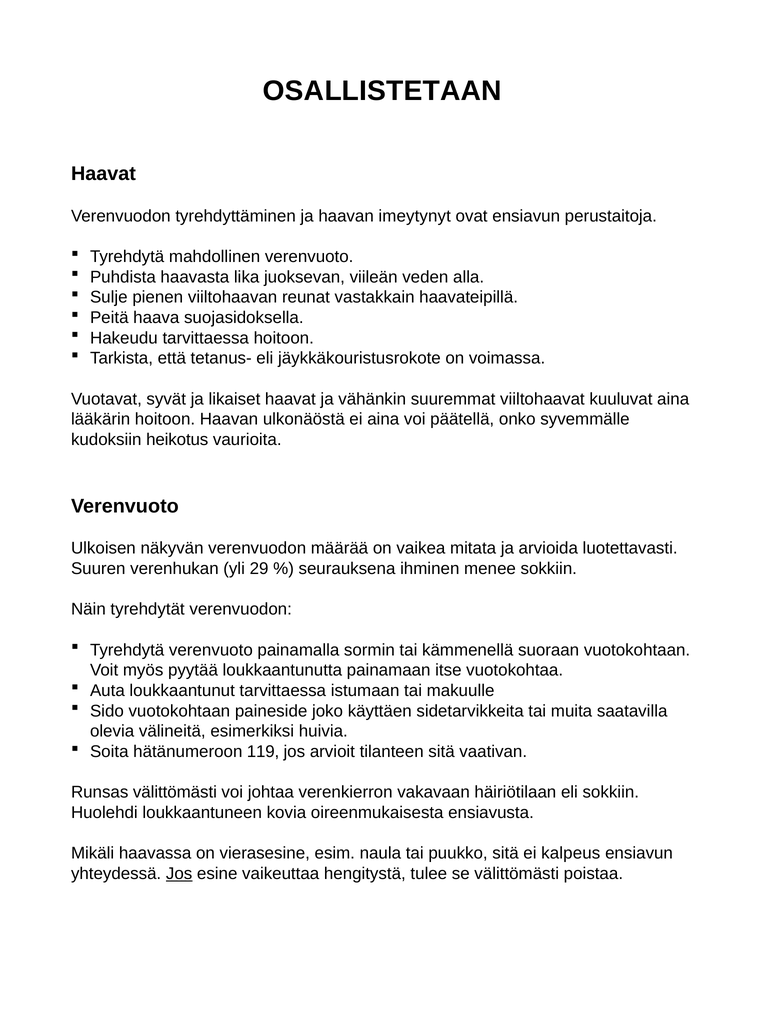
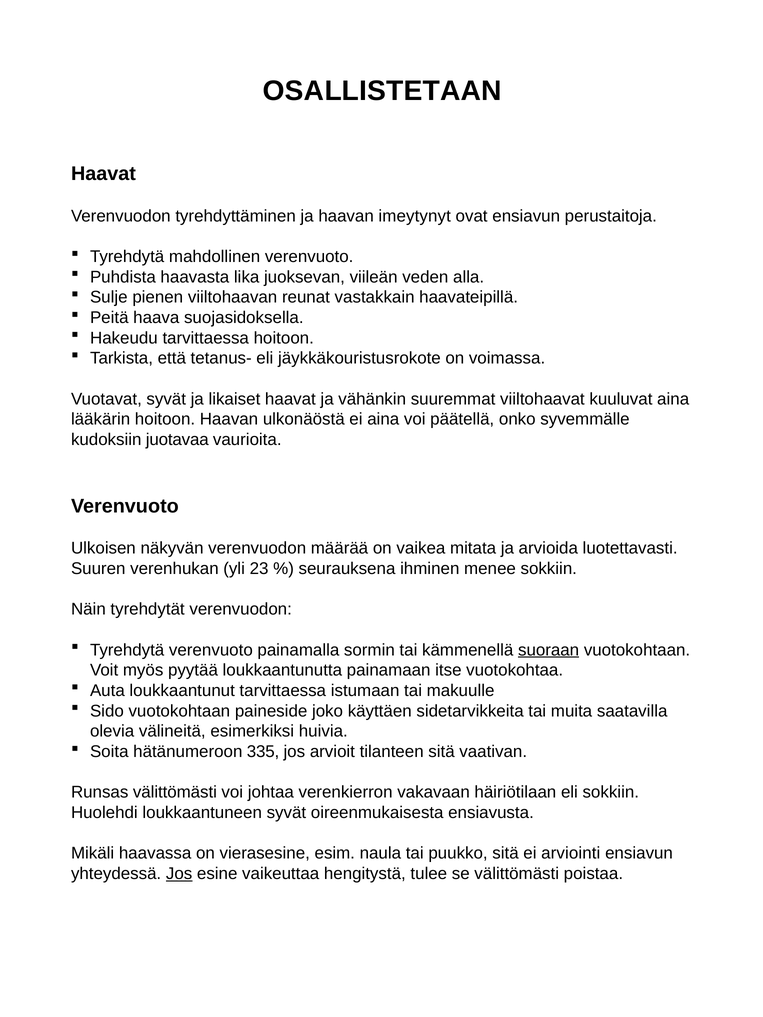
heikotus: heikotus -> juotavaa (177, 440)
29: 29 -> 23 (259, 569)
suoraan underline: none -> present (549, 650)
119: 119 -> 335 (263, 752)
loukkaantuneen kovia: kovia -> syvät (286, 813)
kalpeus: kalpeus -> arviointi (571, 854)
